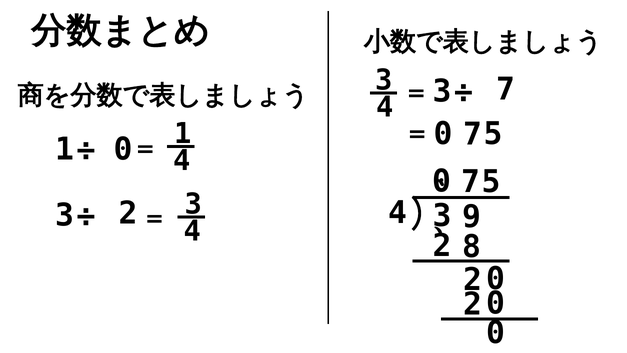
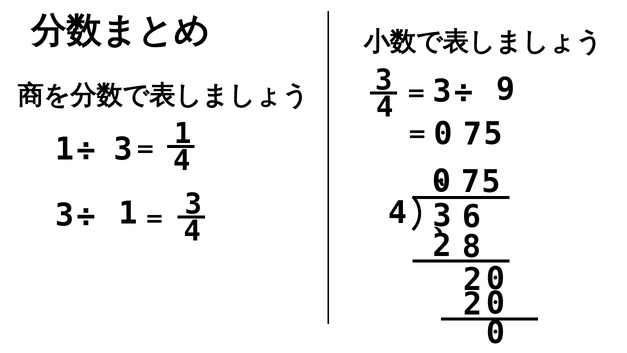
7: 7 -> 9 (506, 89)
0: 0 -> 3 (123, 149)
9: 9 -> 6 (472, 217)
2: 2 -> 1 (128, 213)
